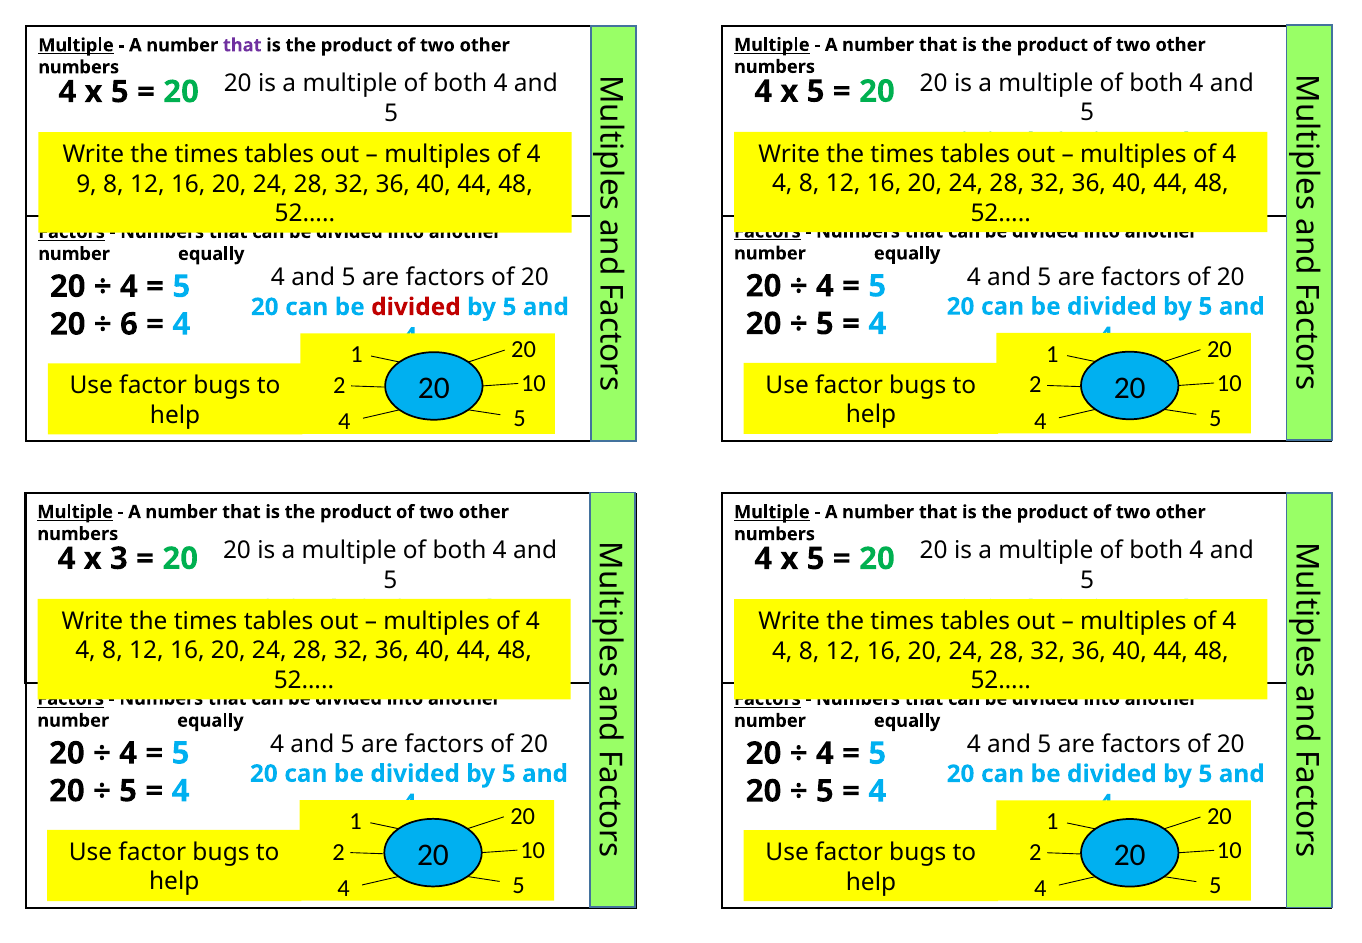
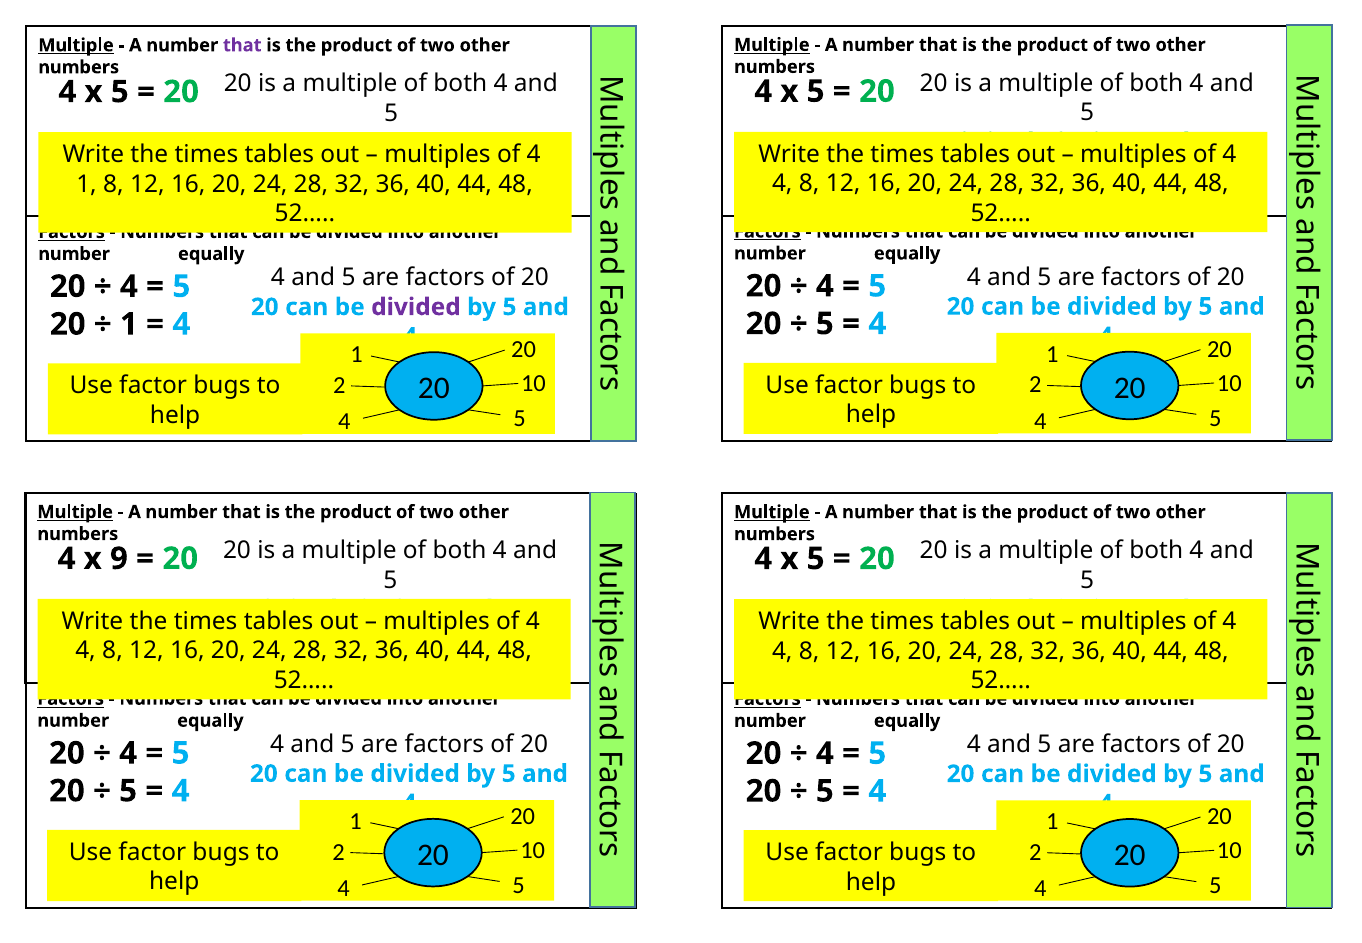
9: 9 -> 1 (87, 184)
divided colour: red -> purple (416, 307)
6: 6 -> 1 (129, 324)
3: 3 -> 9 (119, 559)
